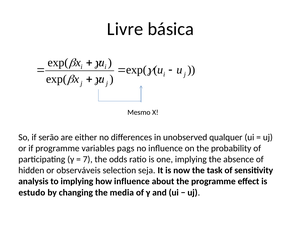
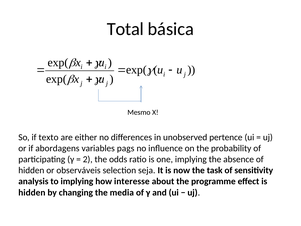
Livre: Livre -> Total (125, 29)
serão: serão -> texto (49, 137)
qualquer: qualquer -> pertence (226, 137)
if programme: programme -> abordagens (57, 148)
7: 7 -> 2 (88, 159)
how influence: influence -> interesse (132, 181)
estudo: estudo -> hidden (32, 192)
